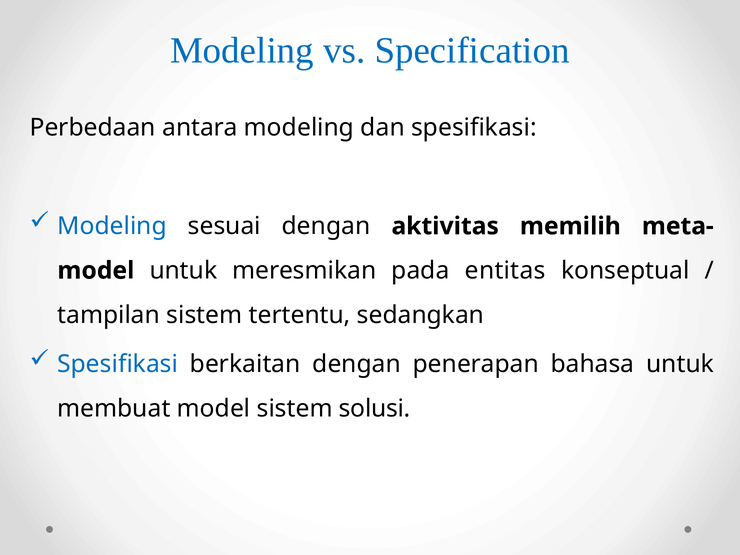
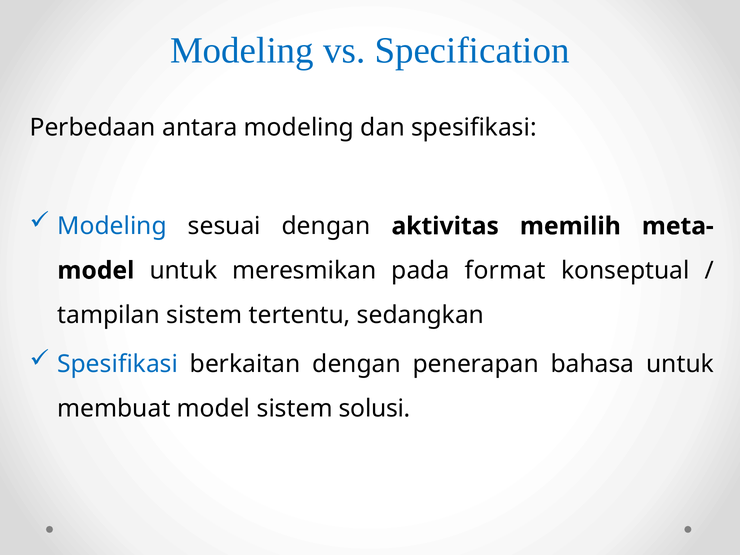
entitas: entitas -> format (505, 271)
